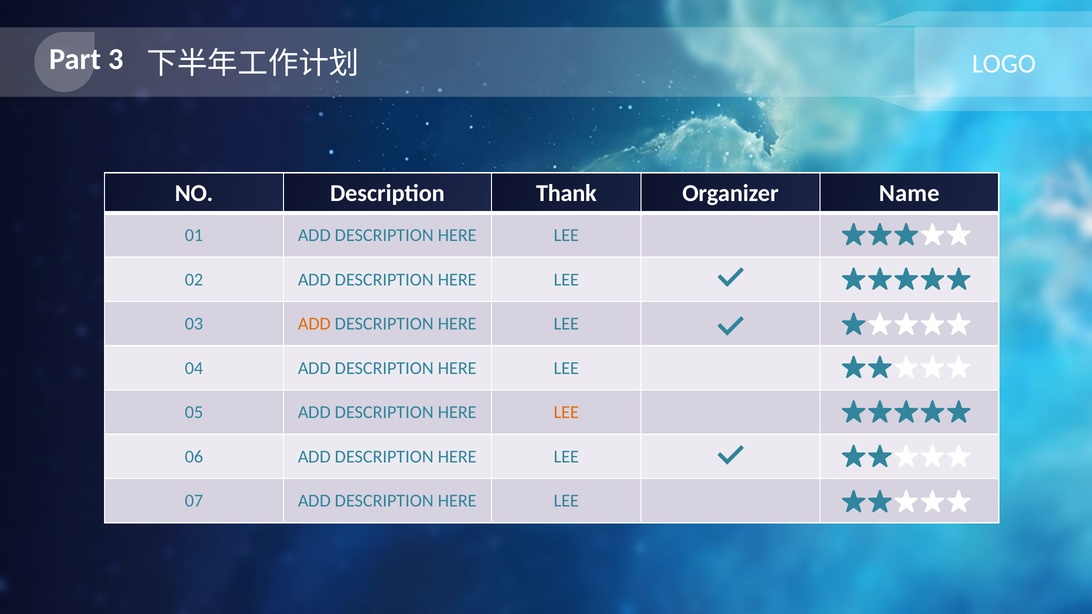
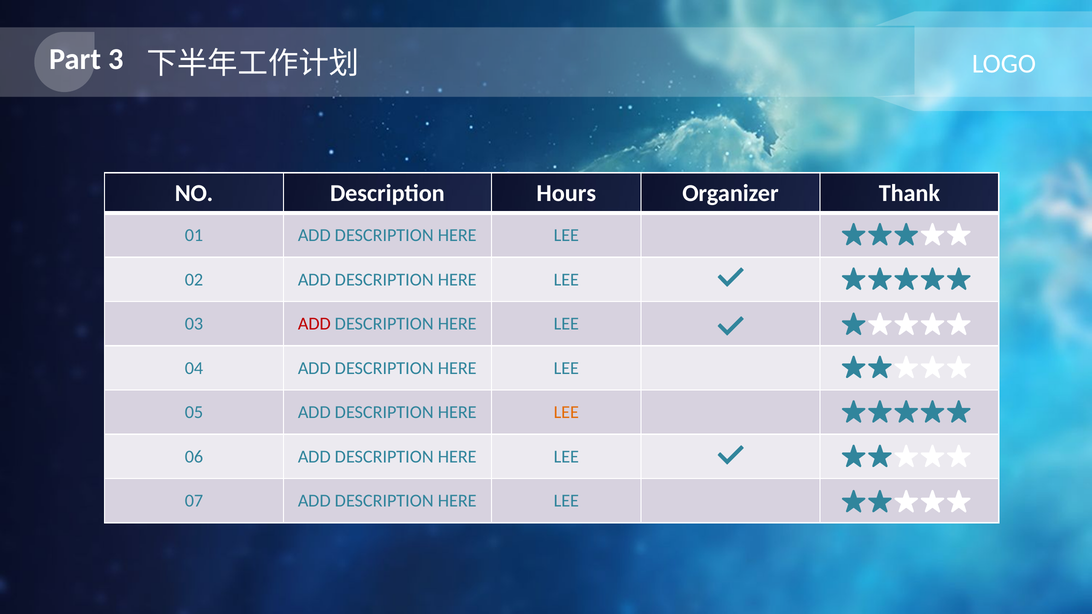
Thank: Thank -> Hours (566, 194)
Name: Name -> Thank (909, 194)
ADD colour: orange -> red (314, 324)
